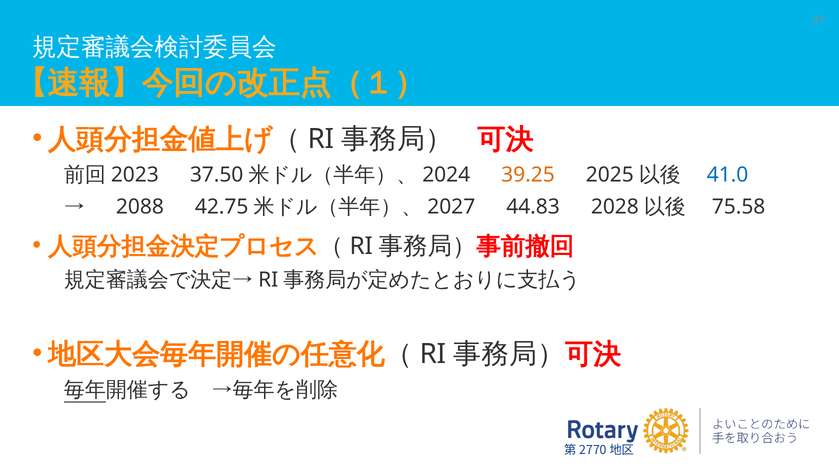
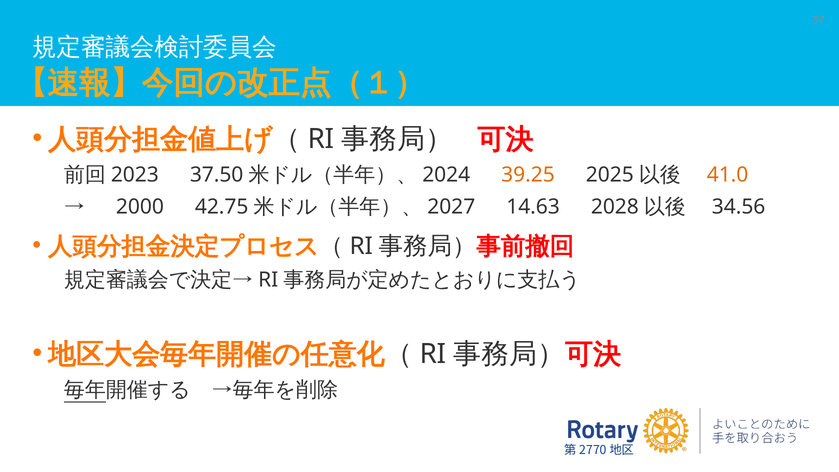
41.0 colour: blue -> orange (728, 175)
2088: 2088 -> 2000 (140, 207)
44.83: 44.83 -> 14.63 (533, 207)
75.58: 75.58 -> 34.56 (739, 207)
